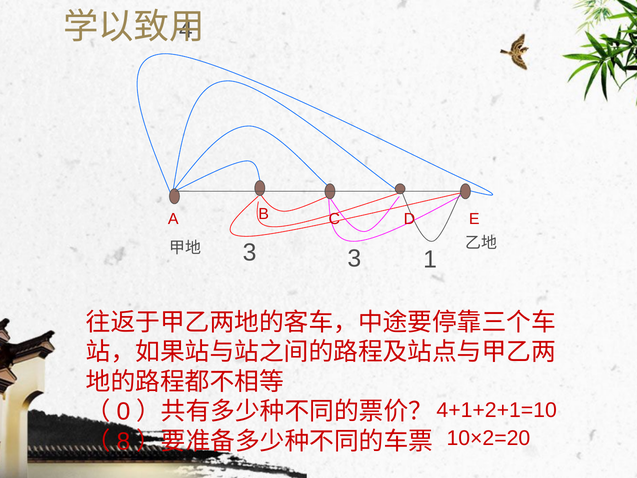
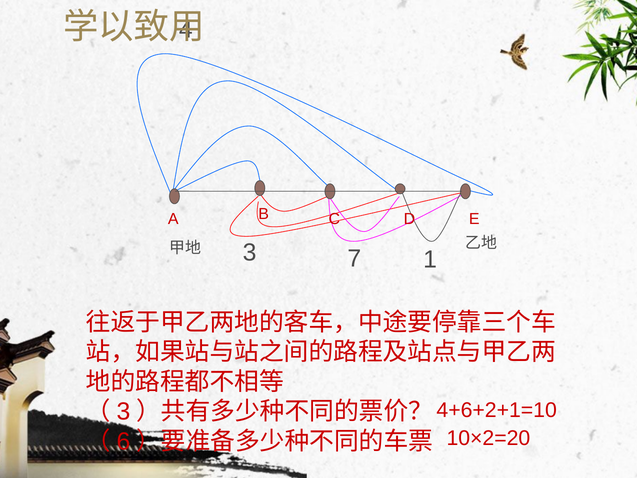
3 3: 3 -> 7 (354, 259)
4+1+2+1=10: 4+1+2+1=10 -> 4+6+2+1=10 (497, 410)
0: 0 -> 3 (123, 412)
8: 8 -> 6 (123, 441)
